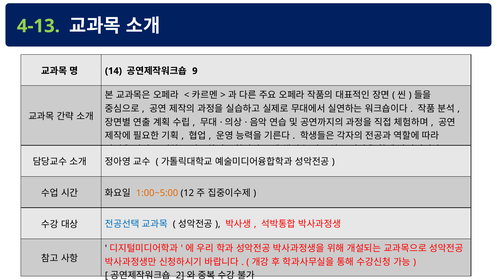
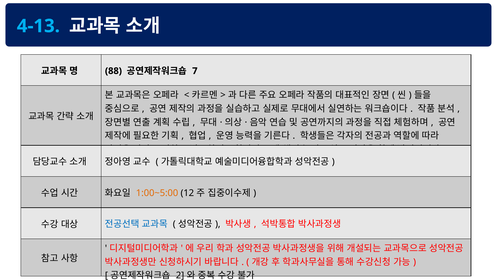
4-13 colour: light green -> light blue (38, 26)
14: 14 -> 88 (113, 71)
9: 9 -> 7 (195, 71)
